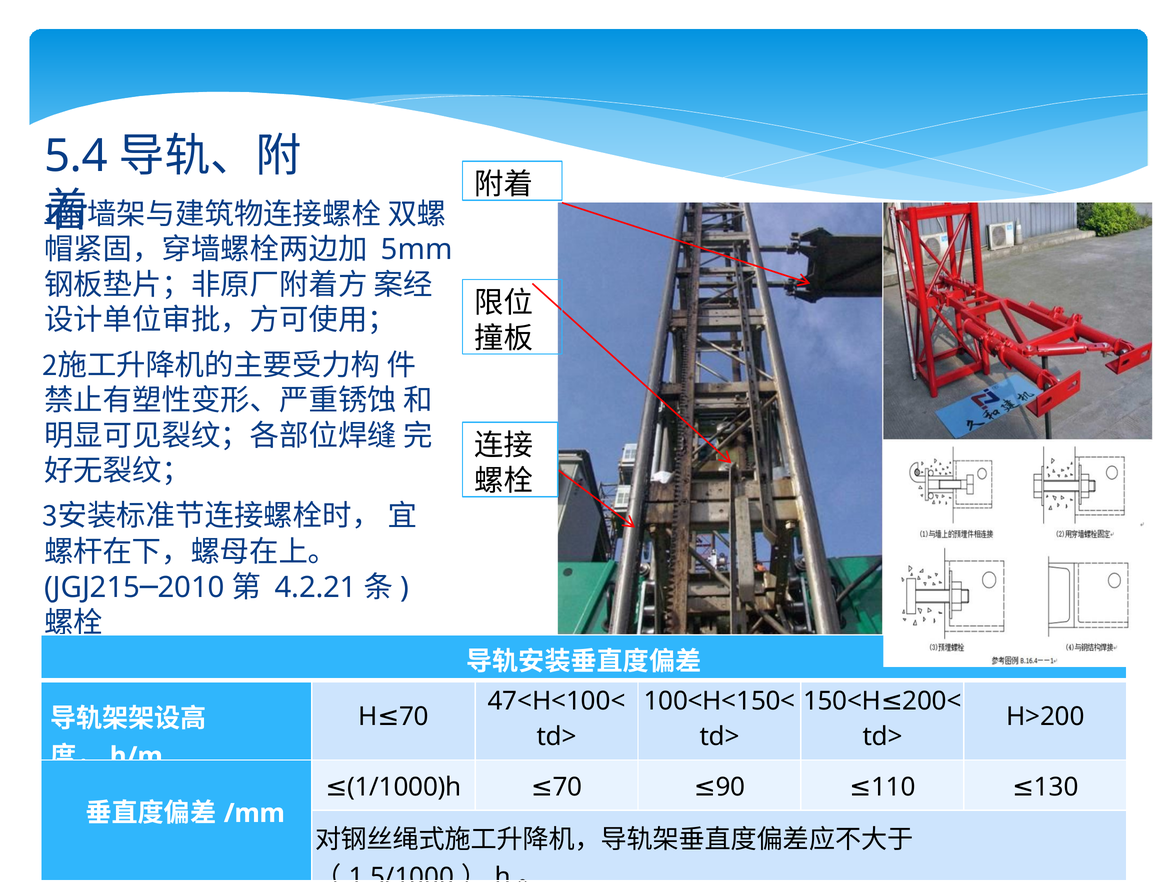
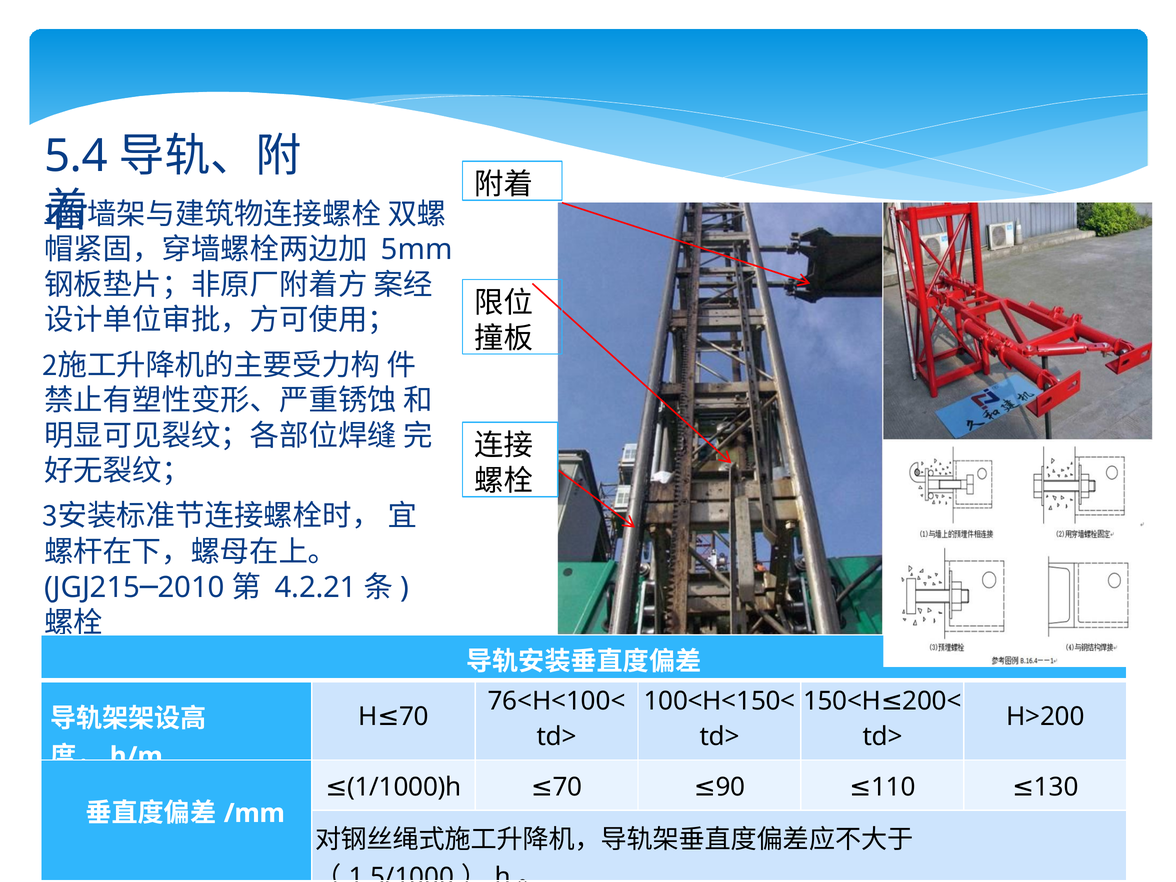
47<H<100<: 47<H<100< -> 76<H<100< (557, 701)
